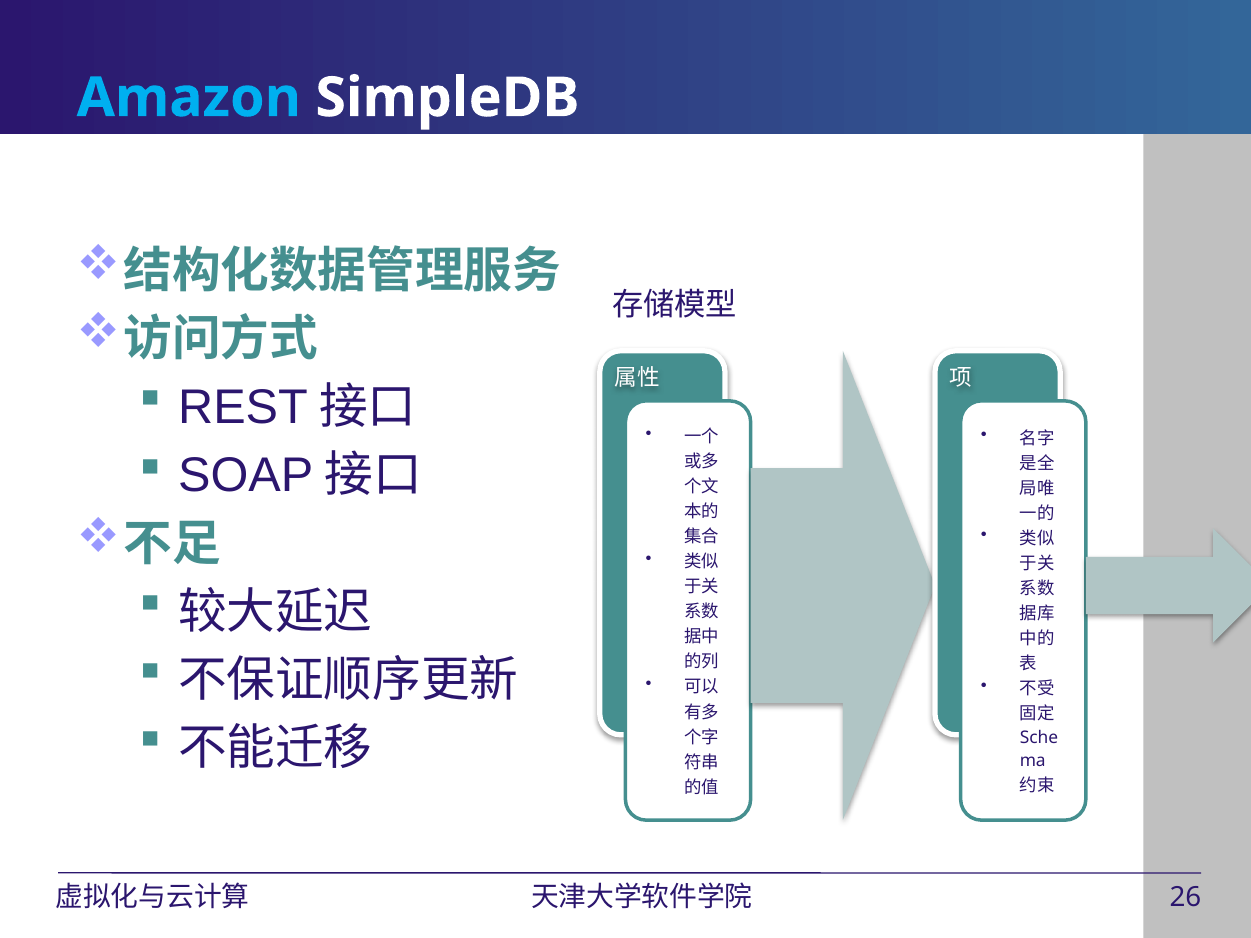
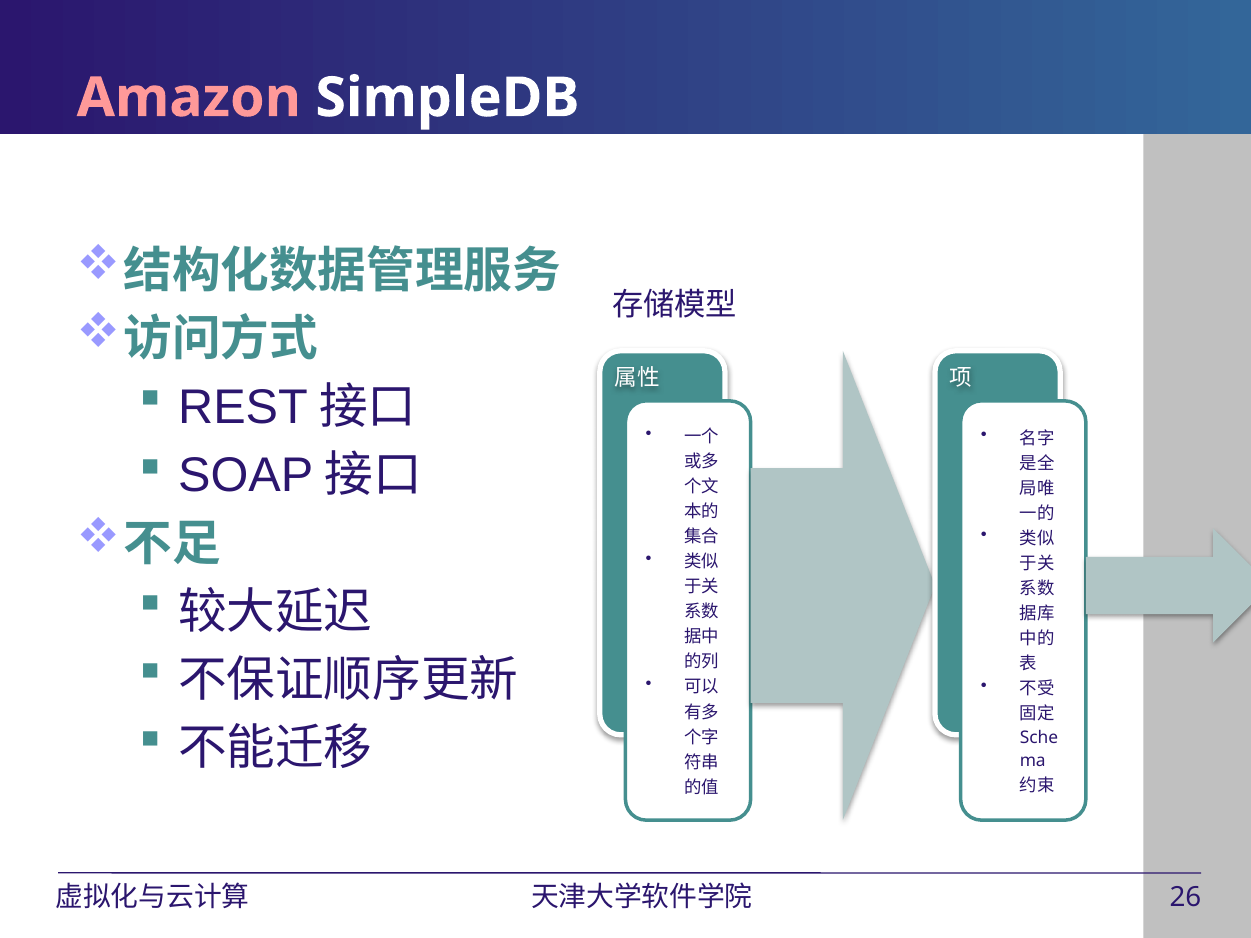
Amazon colour: light blue -> pink (189, 98)
